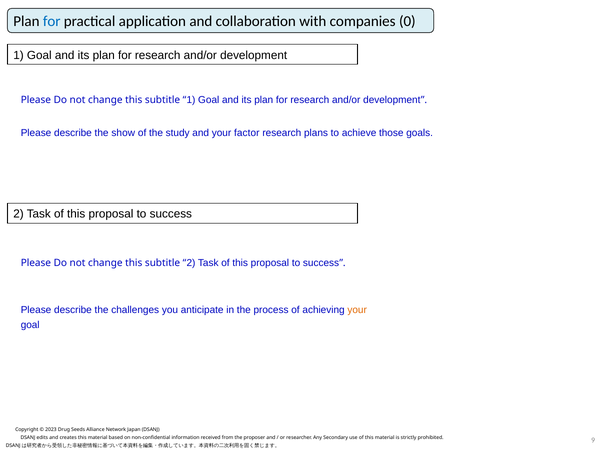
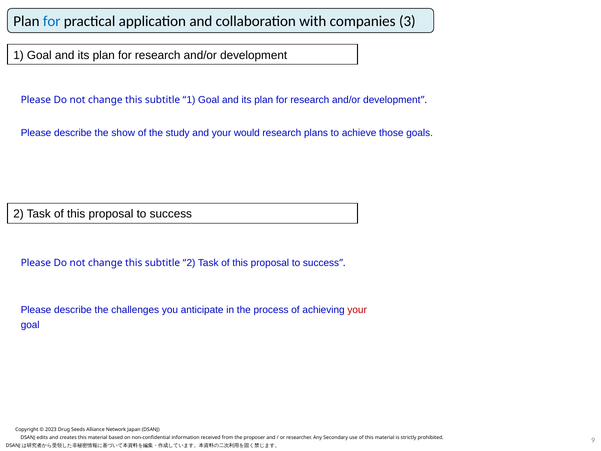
0: 0 -> 3 (407, 21)
factor: factor -> would (247, 133)
your colour: orange -> red (357, 310)
